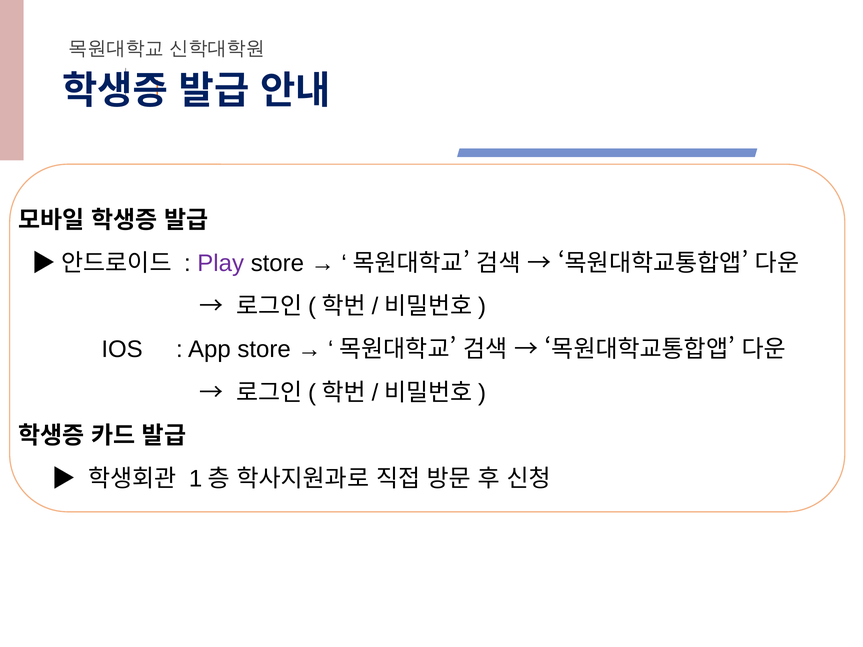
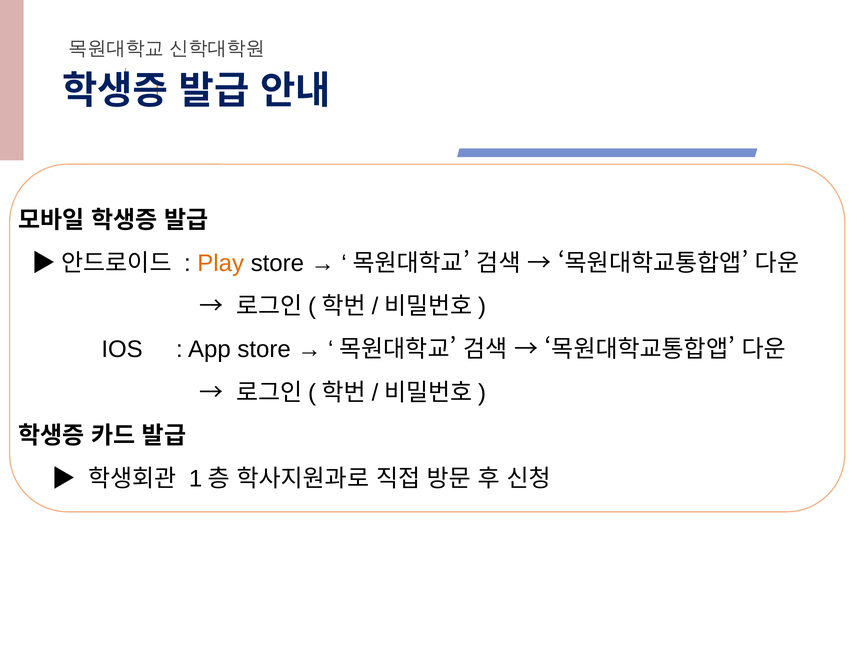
Play colour: purple -> orange (221, 263)
